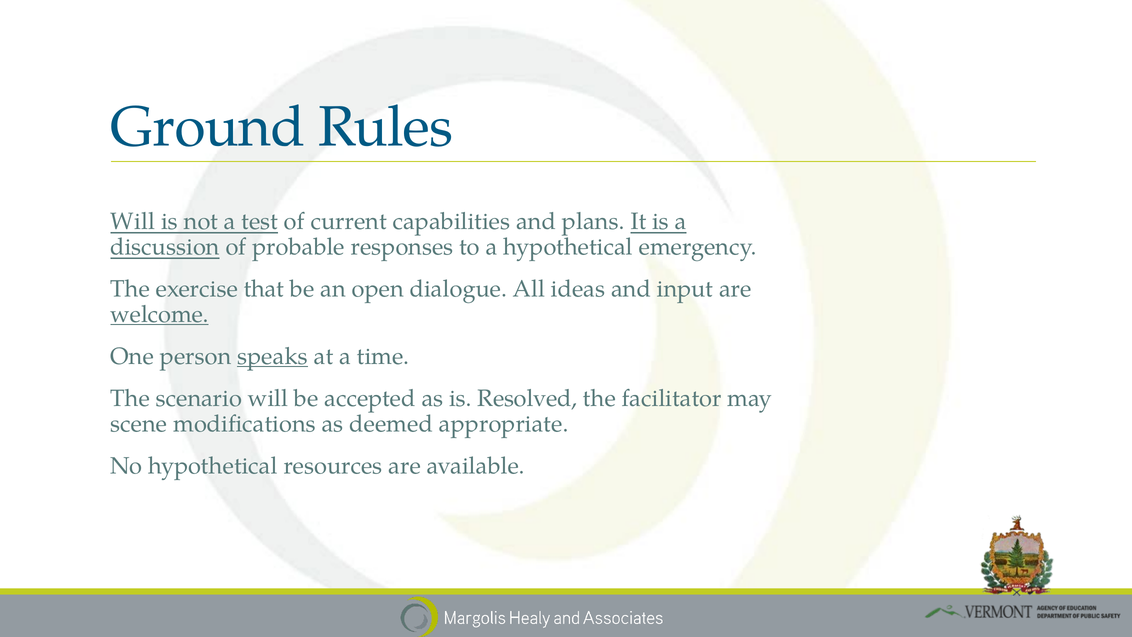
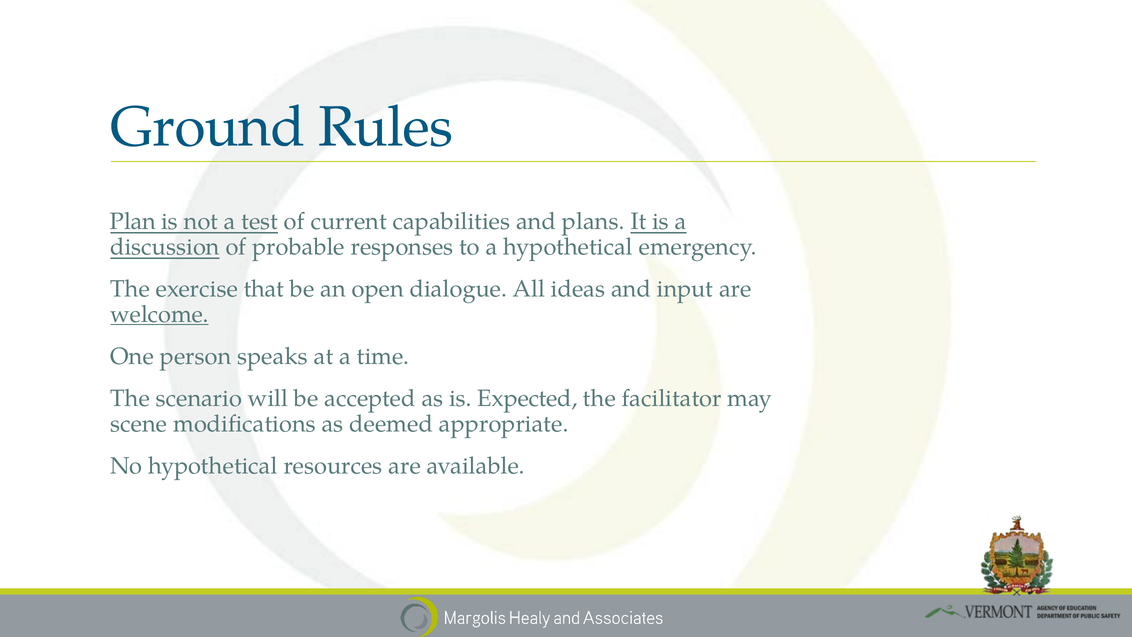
Will: Will -> Plan (133, 221)
speaks underline: present -> none (273, 356)
Resolved: Resolved -> Expected (527, 398)
